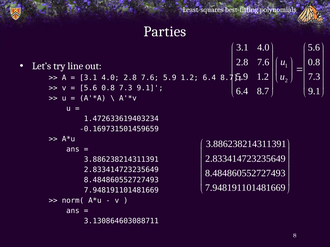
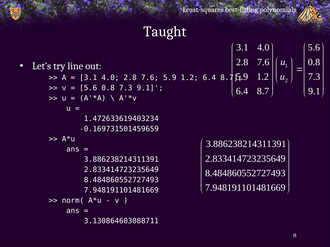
Parties: Parties -> Taught (165, 32)
